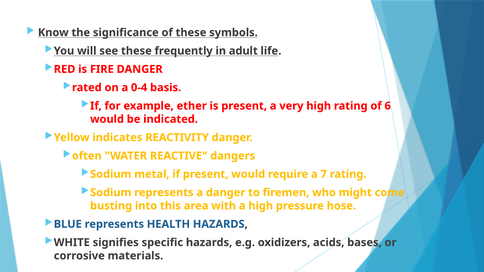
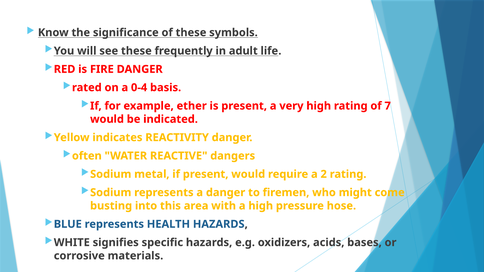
6: 6 -> 7 (388, 106)
7: 7 -> 2 (324, 174)
